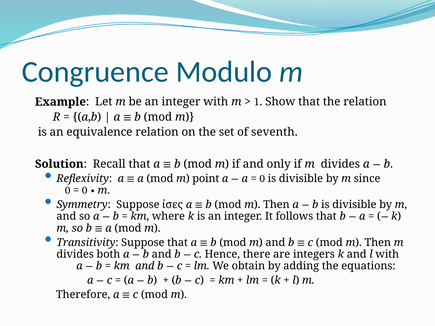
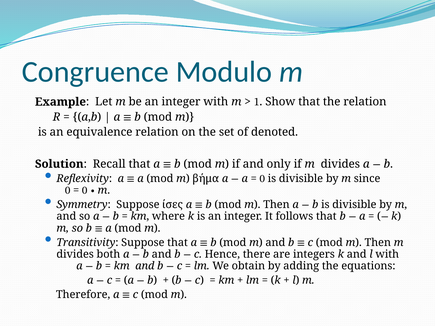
seventh: seventh -> denoted (274, 132)
point: point -> βήμα (206, 179)
